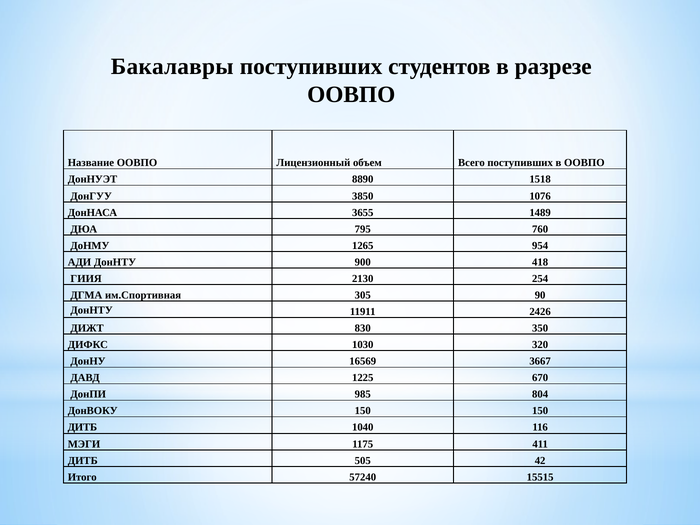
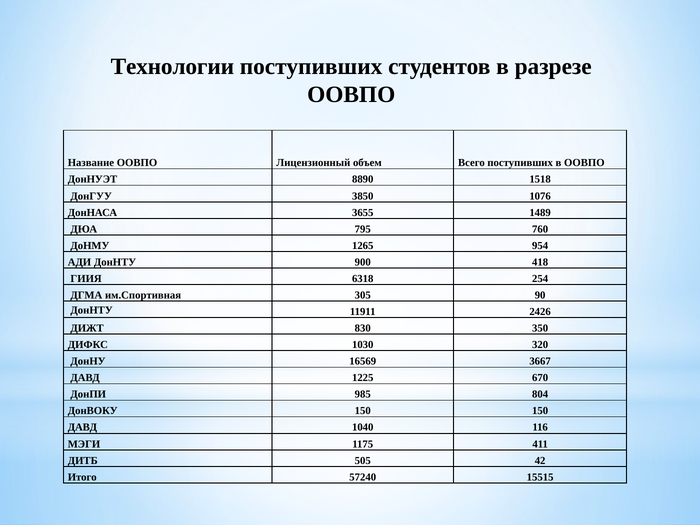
Бакалавры: Бакалавры -> Технологии (172, 67)
2130: 2130 -> 6318 (363, 279)
ДИТБ: ДИТБ -> ДАВД (82, 427)
